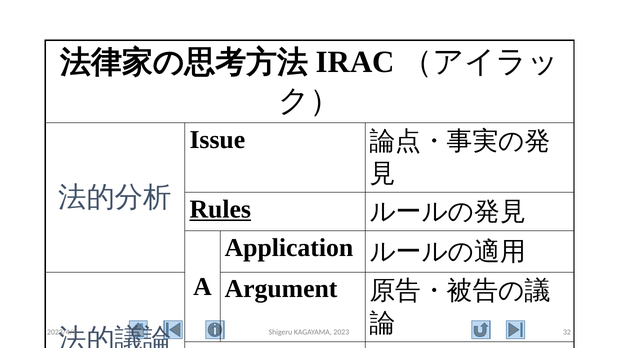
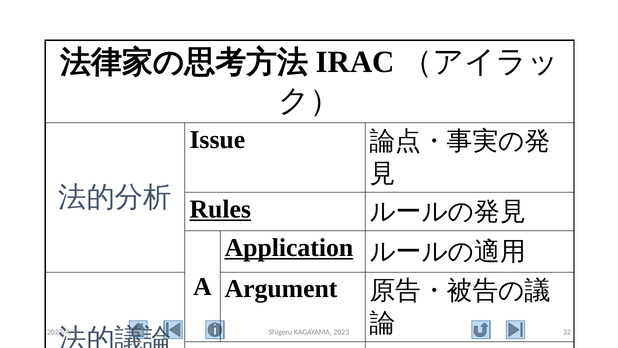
Application underline: none -> present (289, 247)
